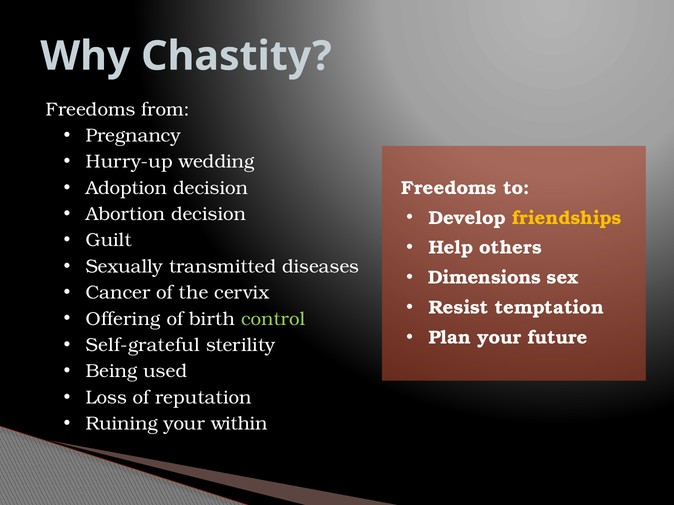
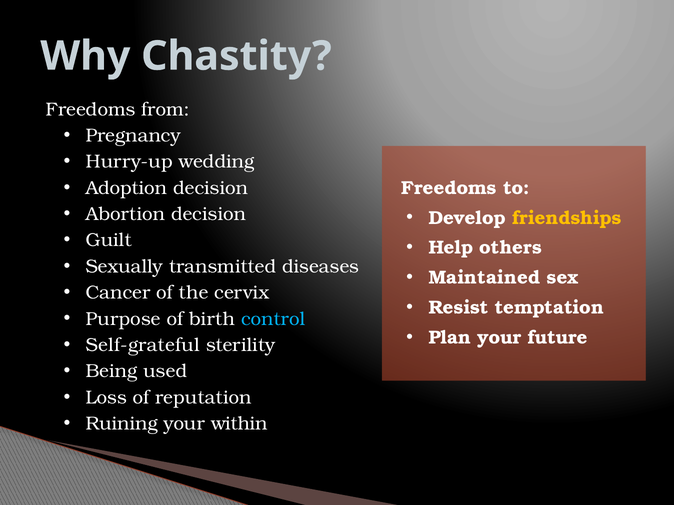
Dimensions: Dimensions -> Maintained (484, 278)
Offering: Offering -> Purpose (123, 319)
control colour: light green -> light blue (273, 319)
